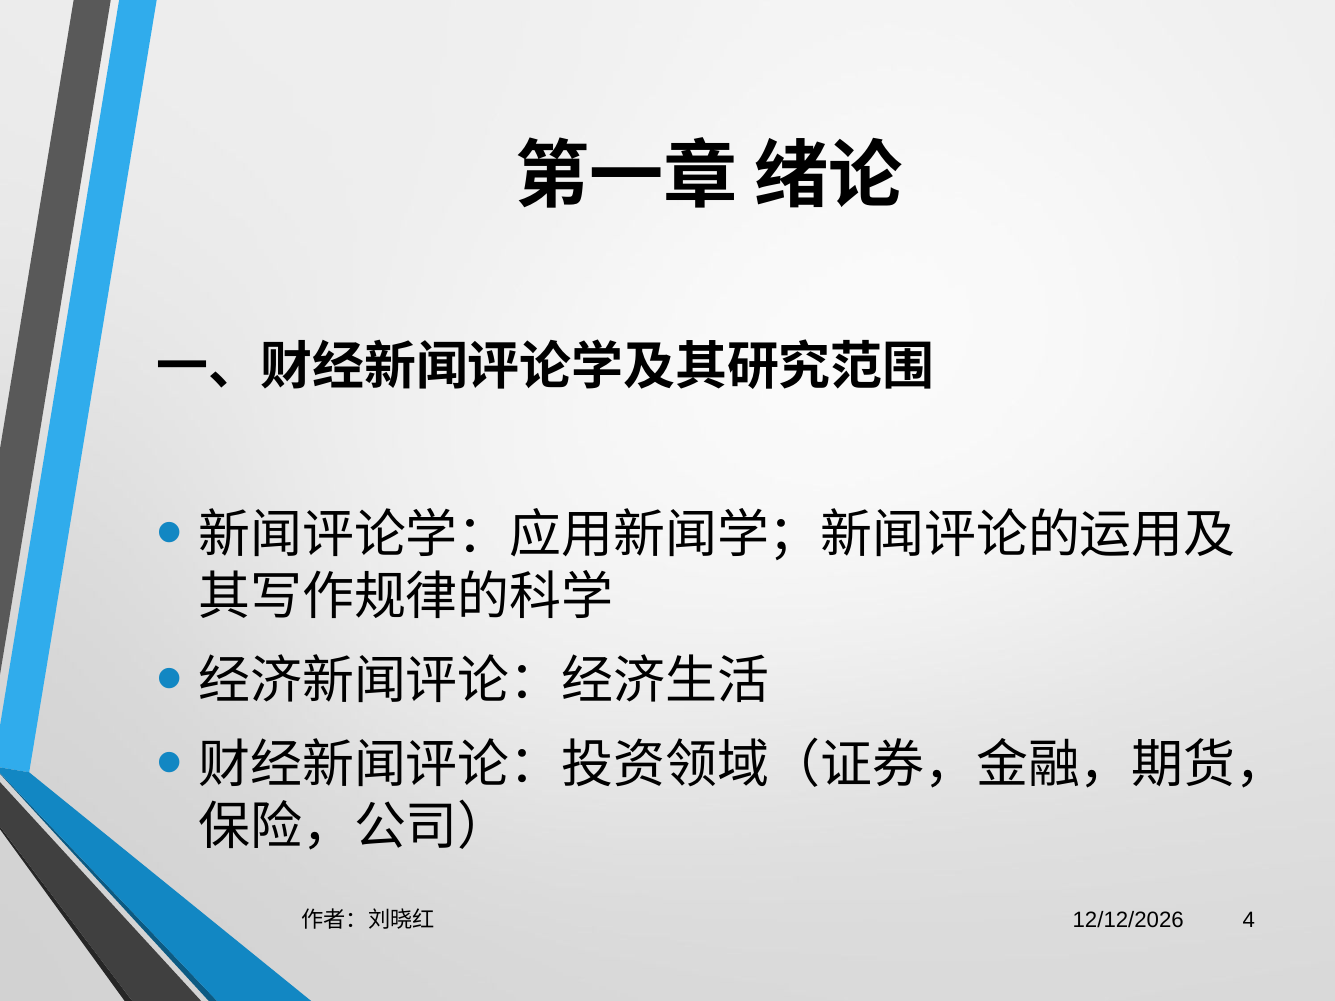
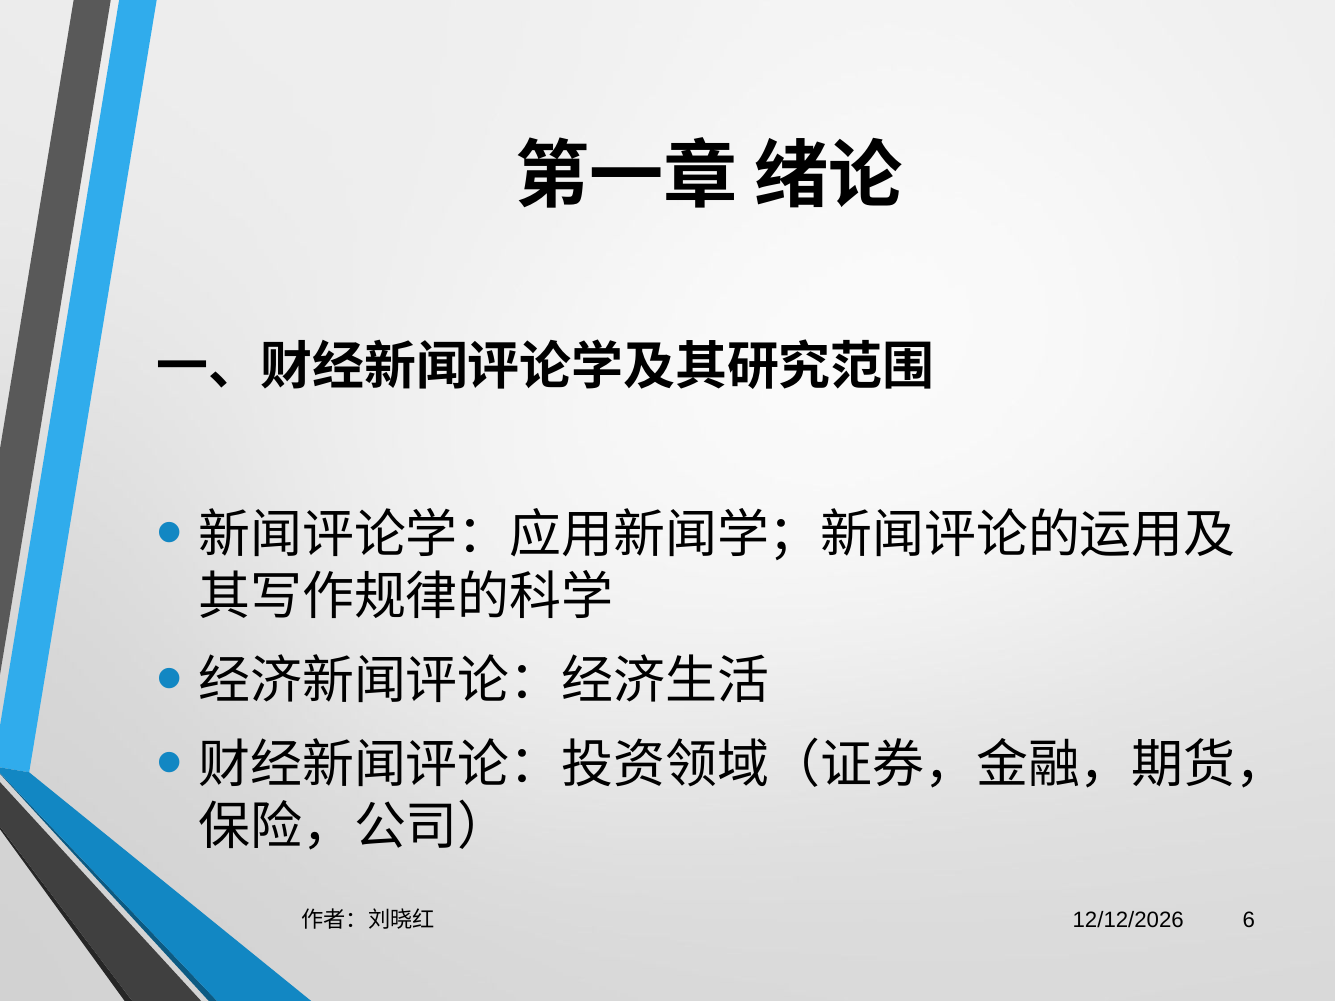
4: 4 -> 6 (1249, 920)
